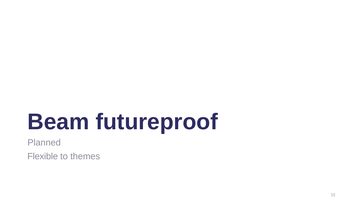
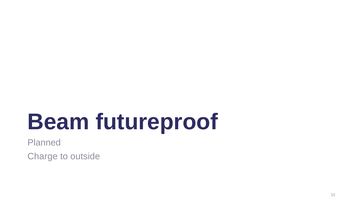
Flexible: Flexible -> Charge (43, 156)
themes: themes -> outside (85, 156)
